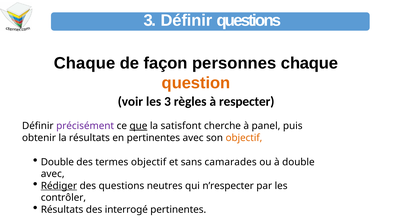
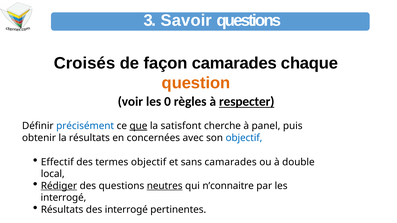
3 Définir: Définir -> Savoir (186, 21)
Chaque: Chaque -> Croisés (85, 63)
façon personnes: personnes -> camarades (234, 63)
les 3: 3 -> 0 (168, 102)
respecter underline: none -> present (247, 102)
précisément colour: purple -> blue (85, 126)
en pertinentes: pertinentes -> concernées (153, 138)
objectif colour: orange -> blue (244, 138)
Double: Double -> Effectif (57, 162)
avec: avec -> local (53, 174)
neutres underline: none -> present (165, 186)
n’respecter: n’respecter -> n’connaitre (228, 186)
contrôler: contrôler -> interrogé (63, 198)
